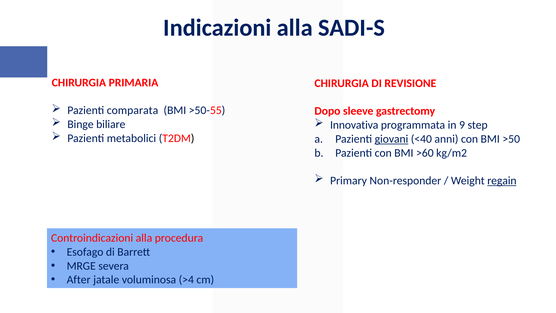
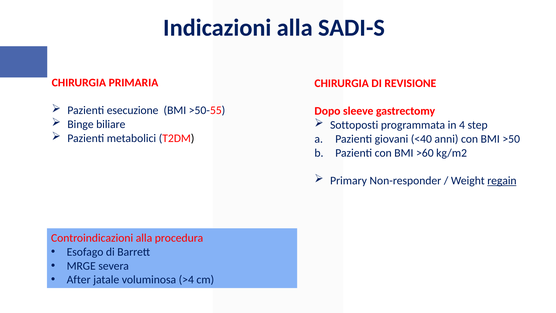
comparata: comparata -> esecuzione (133, 110)
Innovativa: Innovativa -> Sottoposti (354, 125)
9: 9 -> 4 (462, 125)
giovani underline: present -> none (392, 139)
